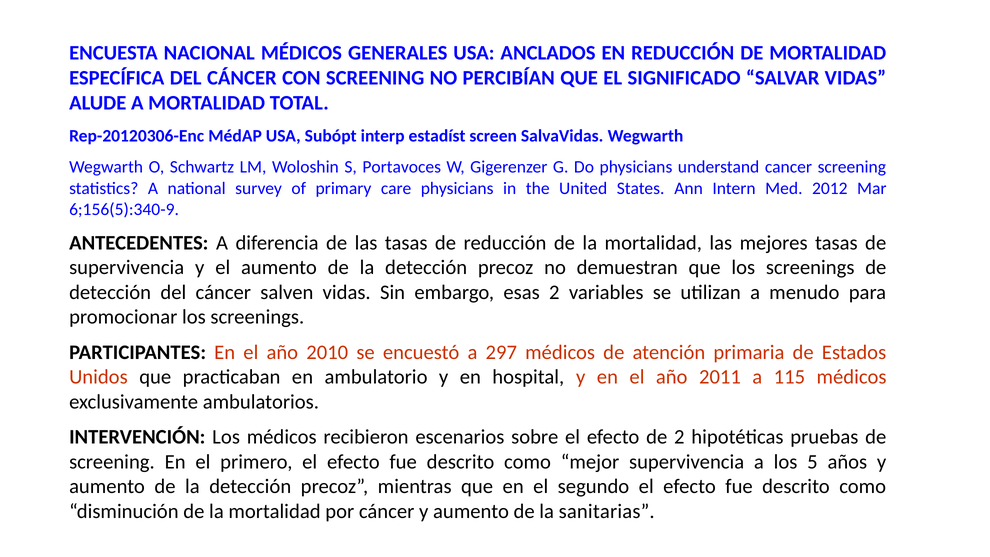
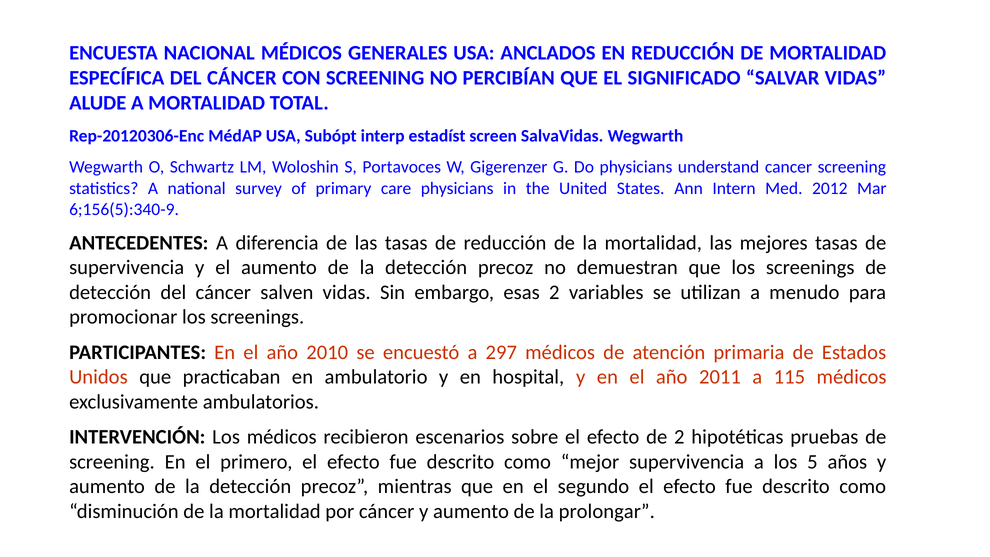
sanitarias: sanitarias -> prolongar (607, 511)
